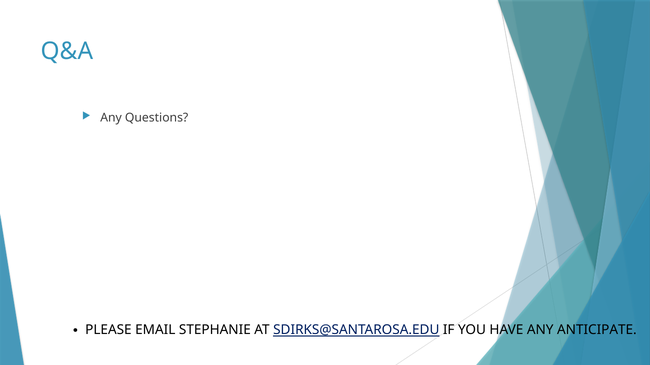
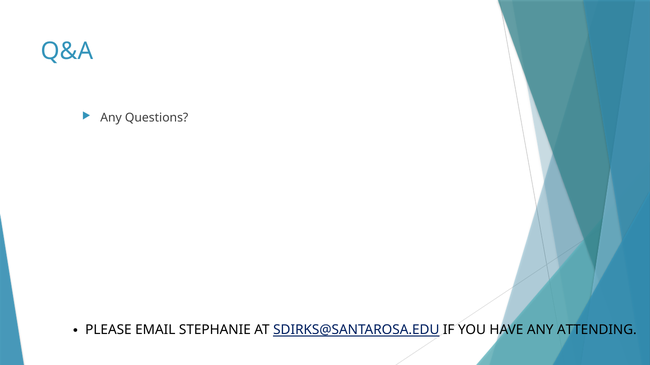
ANTICIPATE: ANTICIPATE -> ATTENDING (597, 330)
